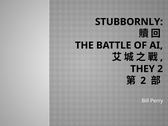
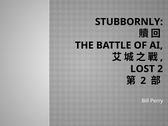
THEY: THEY -> LOST (142, 69)
